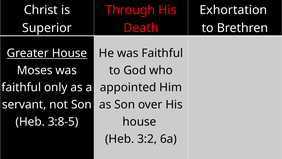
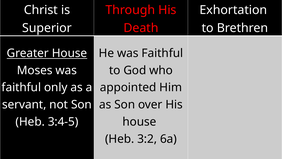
3:8-5: 3:8-5 -> 3:4-5 (63, 122)
